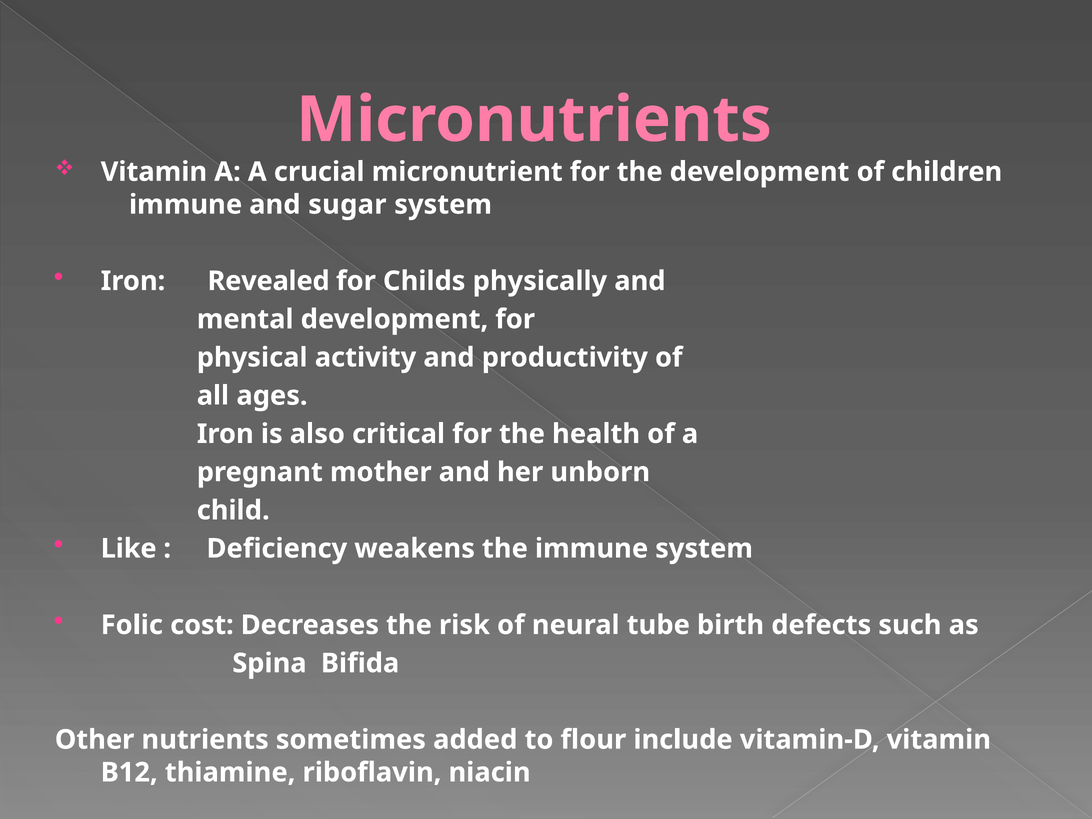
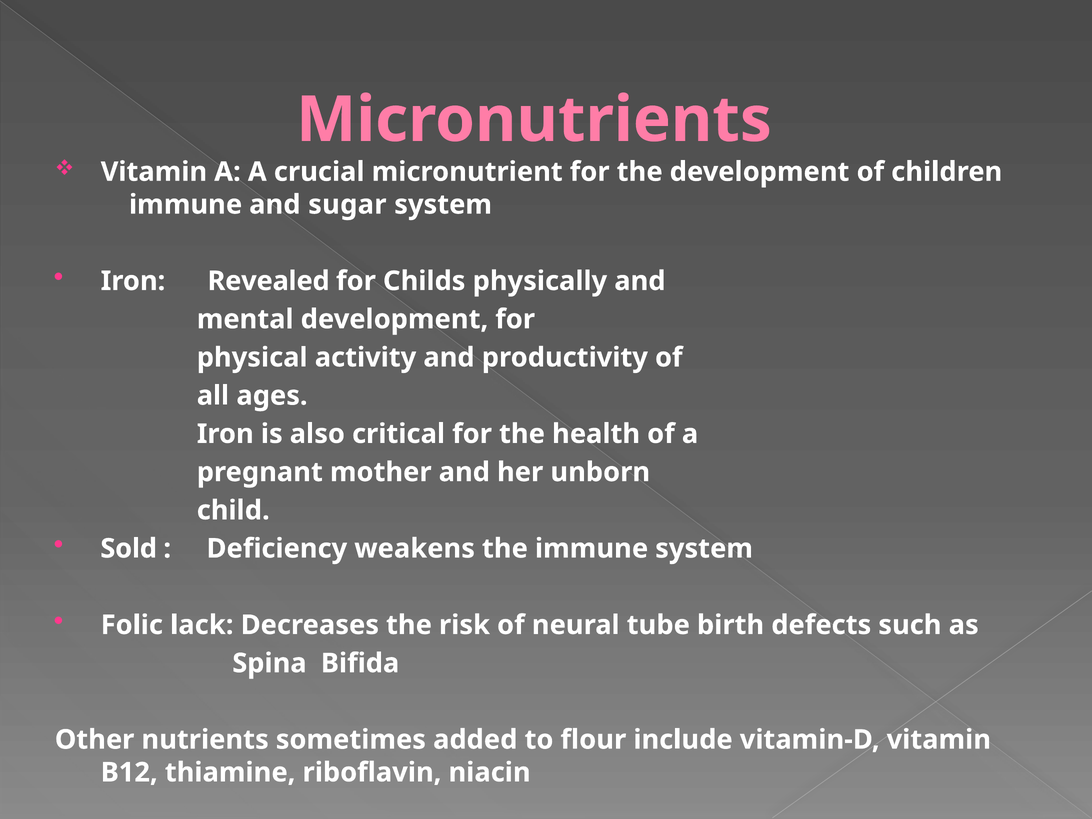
Like: Like -> Sold (129, 549)
cost: cost -> lack (202, 625)
